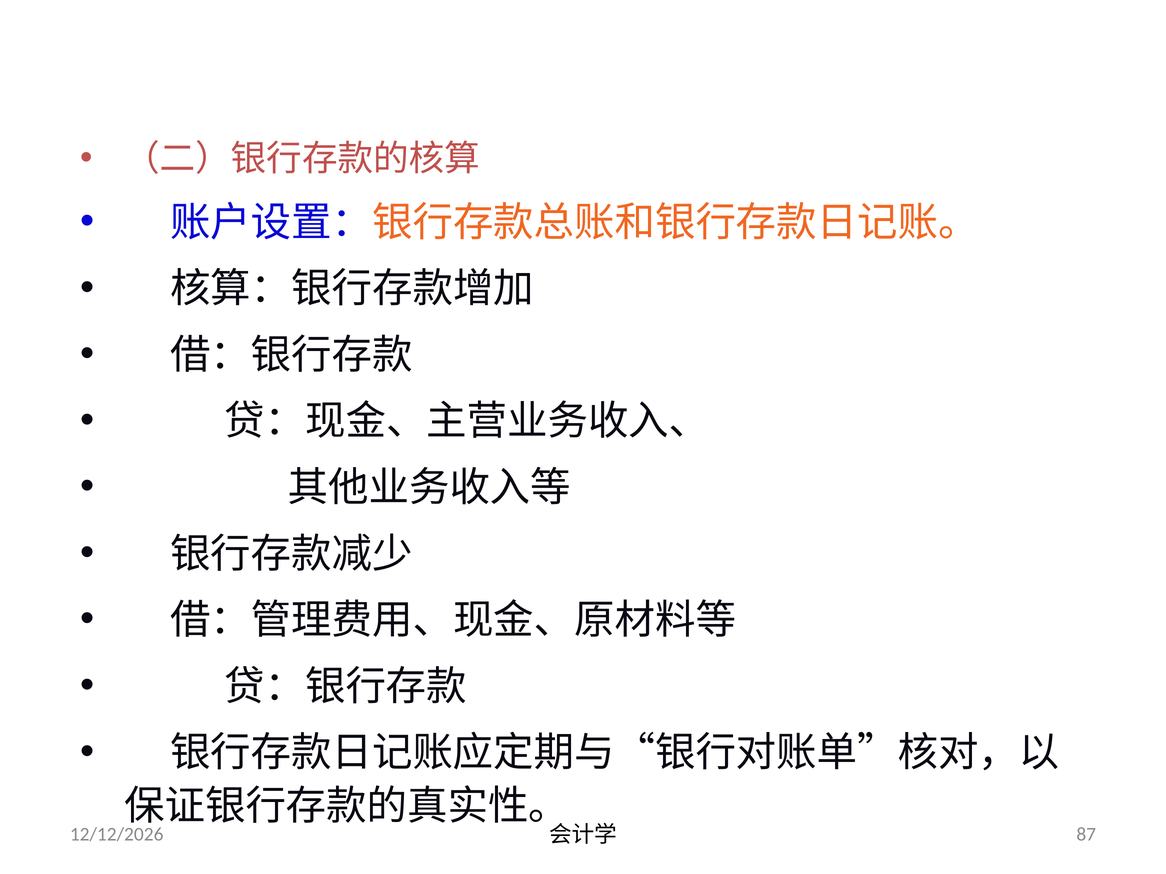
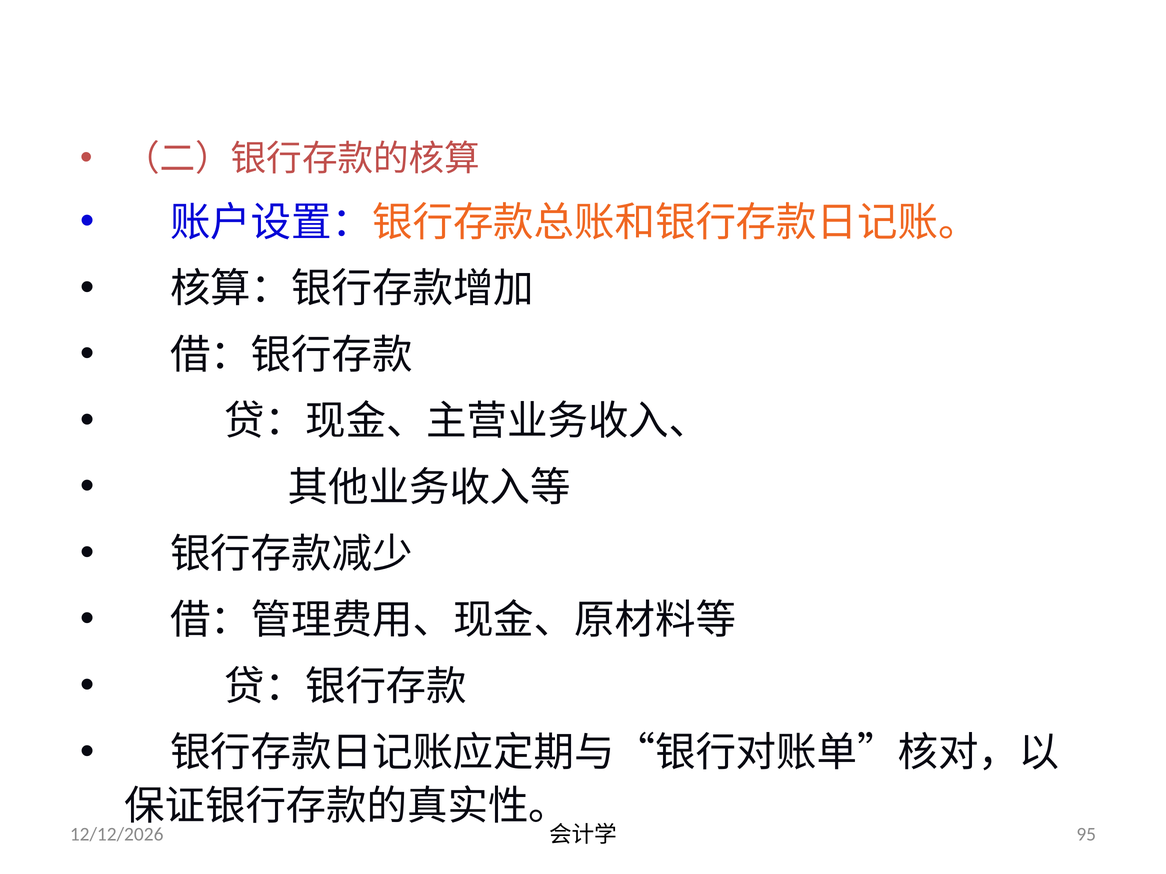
87: 87 -> 95 (1086, 835)
